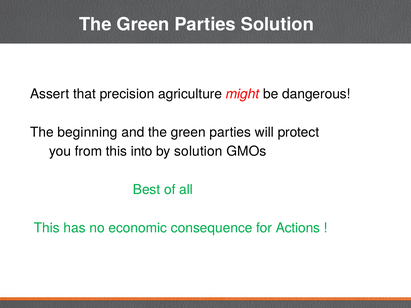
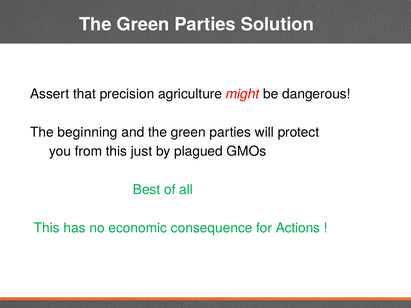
into: into -> just (142, 151)
by solution: solution -> plagued (198, 151)
